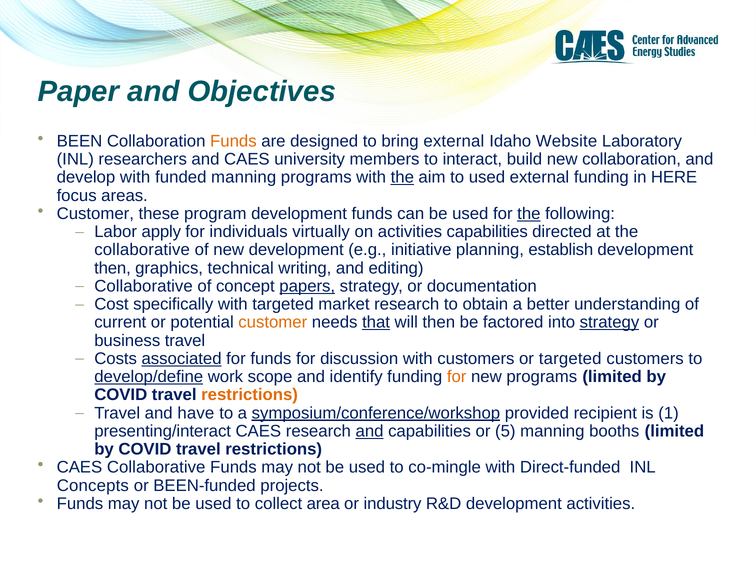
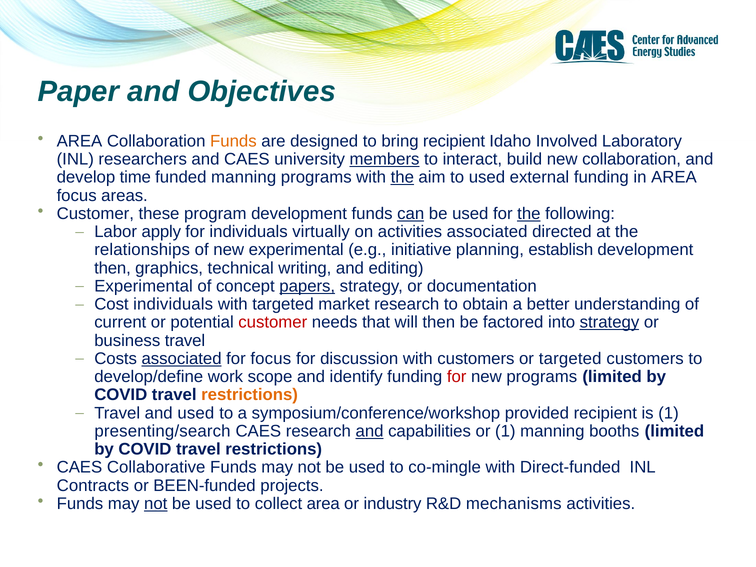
BEEN: BEEN -> AREA (79, 141)
bring external: external -> recipient (454, 141)
Website: Website -> Involved (567, 141)
members underline: none -> present (385, 159)
develop with: with -> time (135, 177)
in HERE: HERE -> AREA (674, 177)
can underline: none -> present (411, 214)
activities capabilities: capabilities -> associated (487, 232)
collaborative: collaborative -> relationships (142, 250)
new development: development -> experimental (296, 250)
Collaborative: Collaborative -> Experimental (144, 286)
Cost specifically: specifically -> individuals (173, 304)
customer colour: orange -> red (273, 322)
that underline: present -> none (376, 322)
for funds: funds -> focus (271, 359)
develop/define underline: present -> none (149, 377)
for colour: orange -> red (457, 377)
and have: have -> used (196, 413)
symposium/conference/workshop underline: present -> none (376, 413)
presenting/interact: presenting/interact -> presenting/search (162, 431)
or 5: 5 -> 1 (505, 431)
Concepts: Concepts -> Contracts (93, 486)
not underline: none -> present (156, 504)
R&D development: development -> mechanisms (514, 504)
